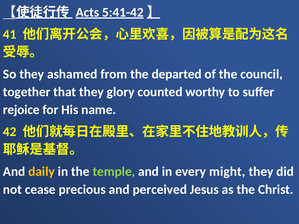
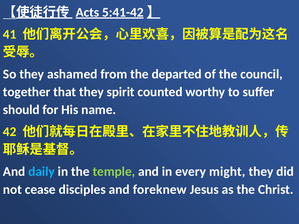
glory: glory -> spirit (121, 92)
rejoice: rejoice -> should (21, 110)
daily colour: yellow -> light blue (42, 172)
precious: precious -> disciples (82, 190)
perceived: perceived -> foreknew (160, 190)
